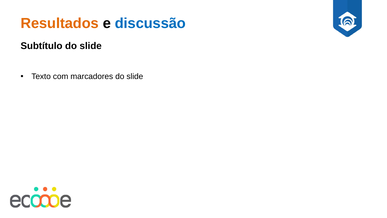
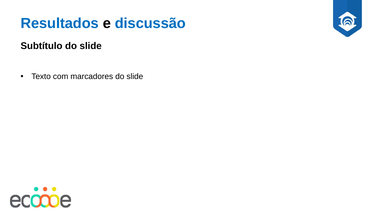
Resultados colour: orange -> blue (60, 23)
